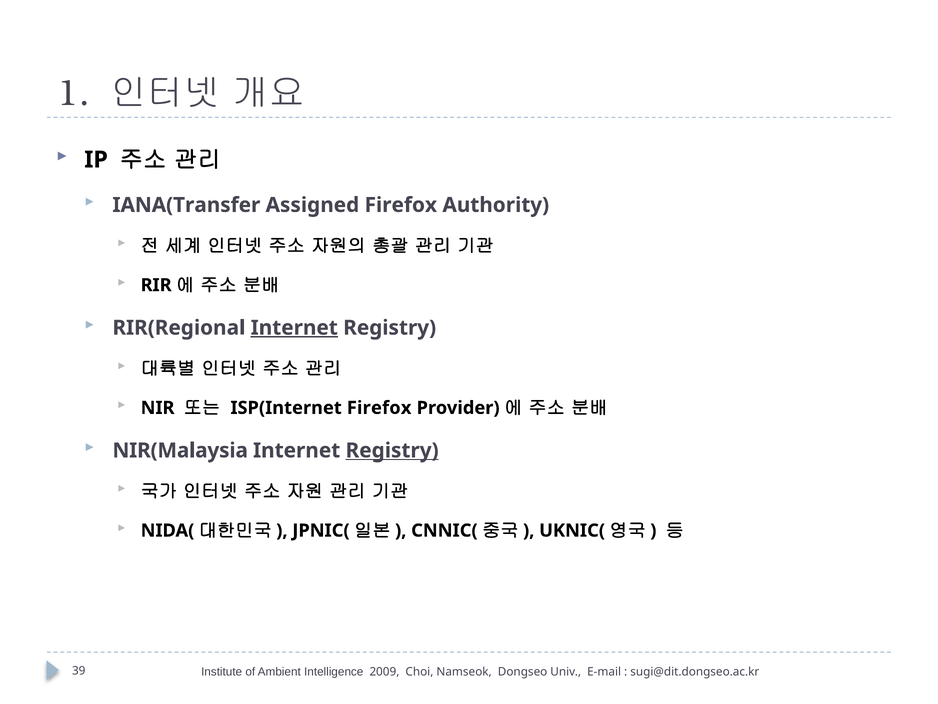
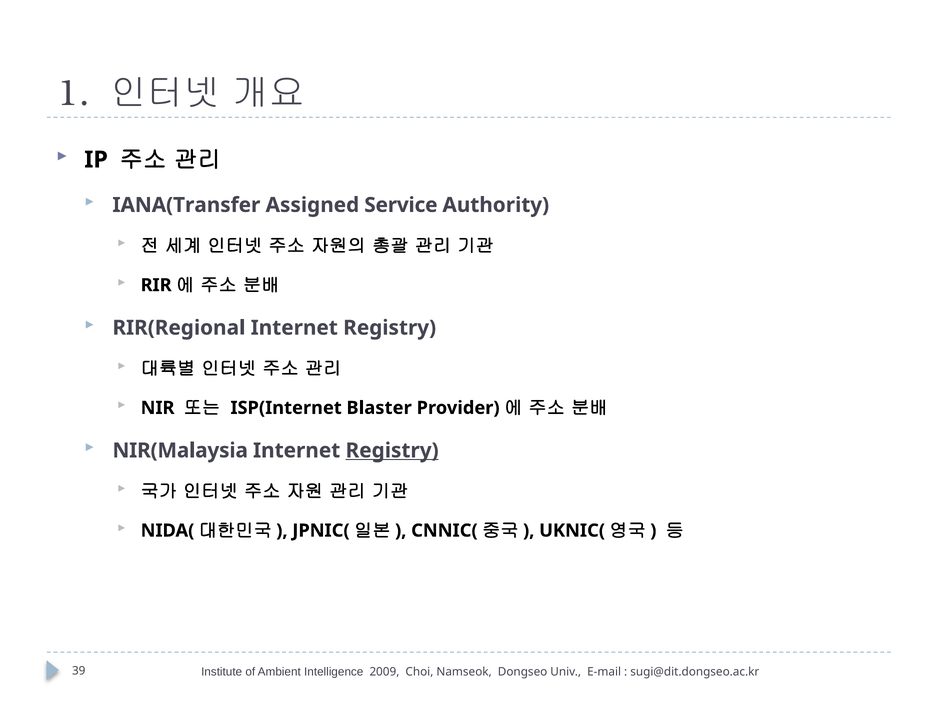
Assigned Firefox: Firefox -> Service (401, 205)
Internet underline: present -> none (294, 328)
ISP(Internet Firefox: Firefox -> Blaster (379, 408)
